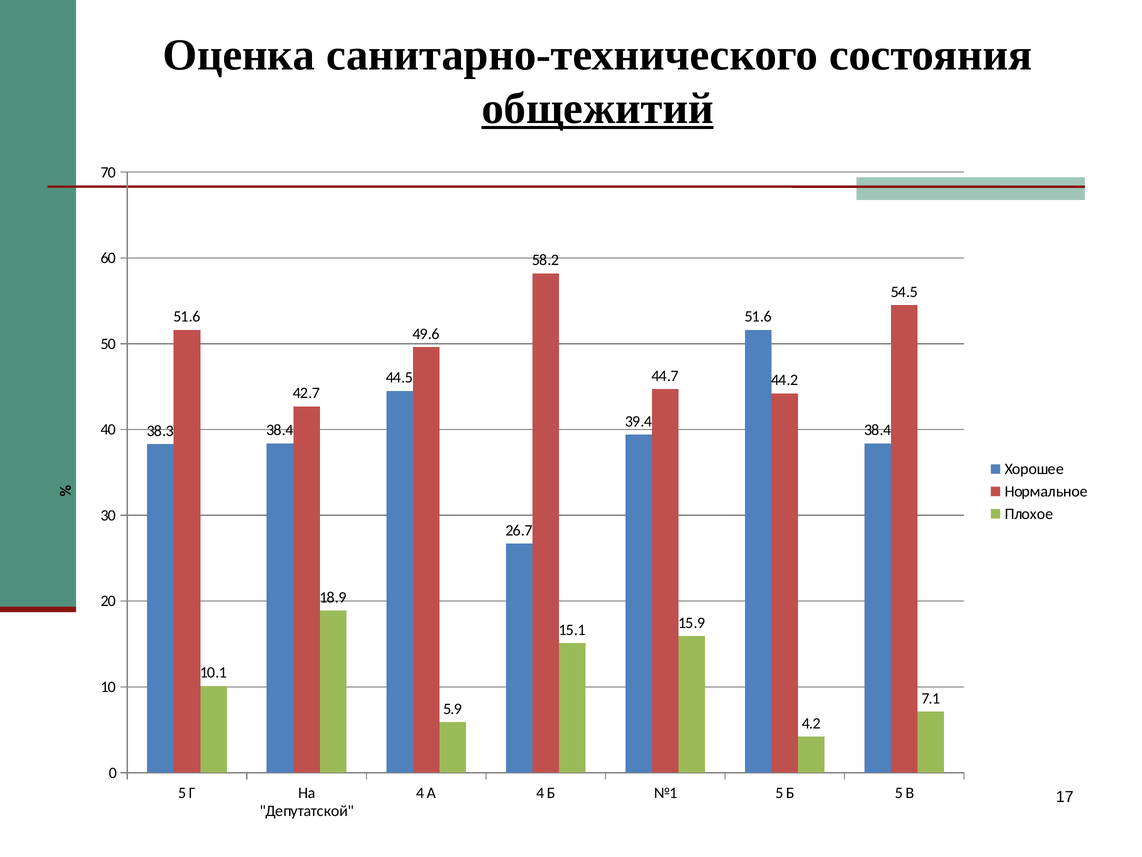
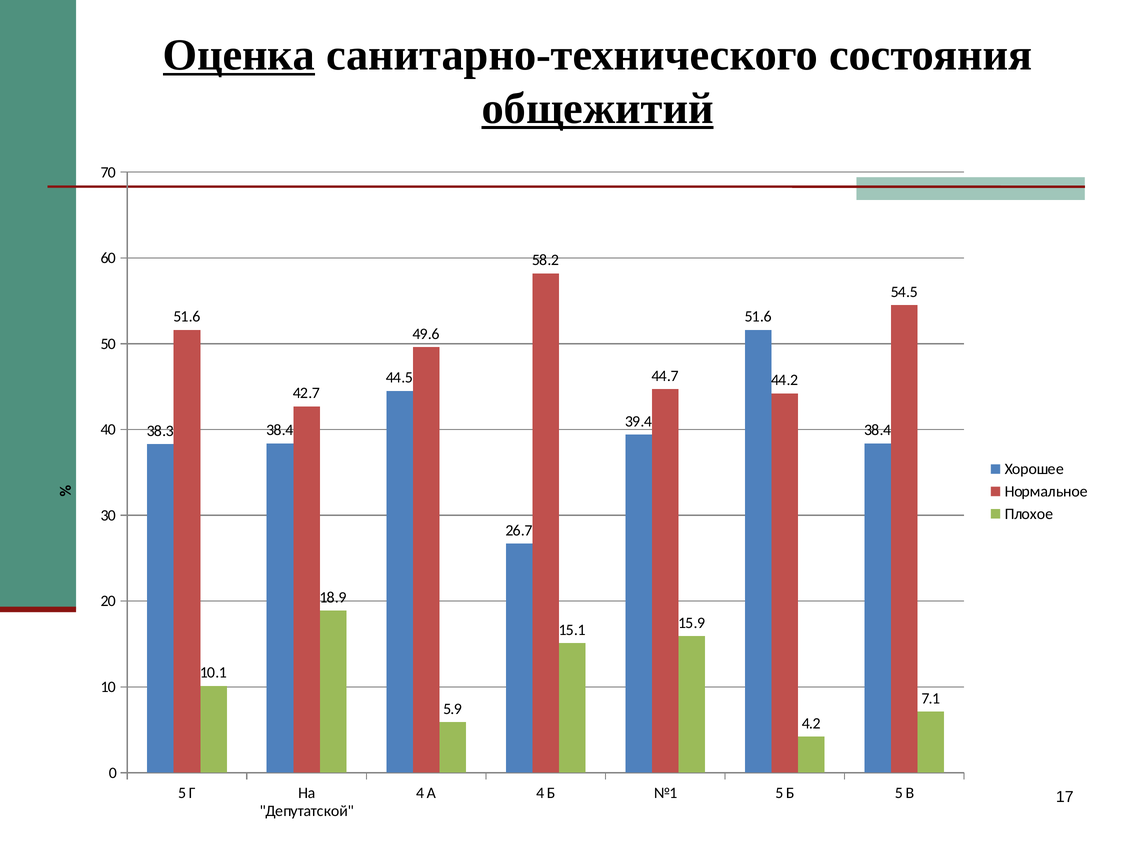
Оценка underline: none -> present (239, 55)
